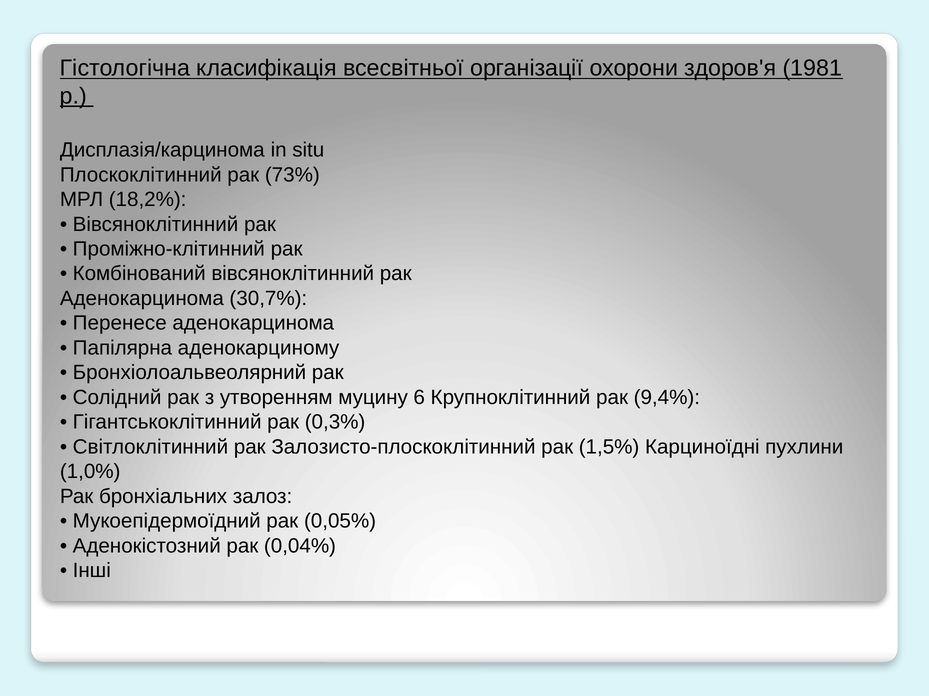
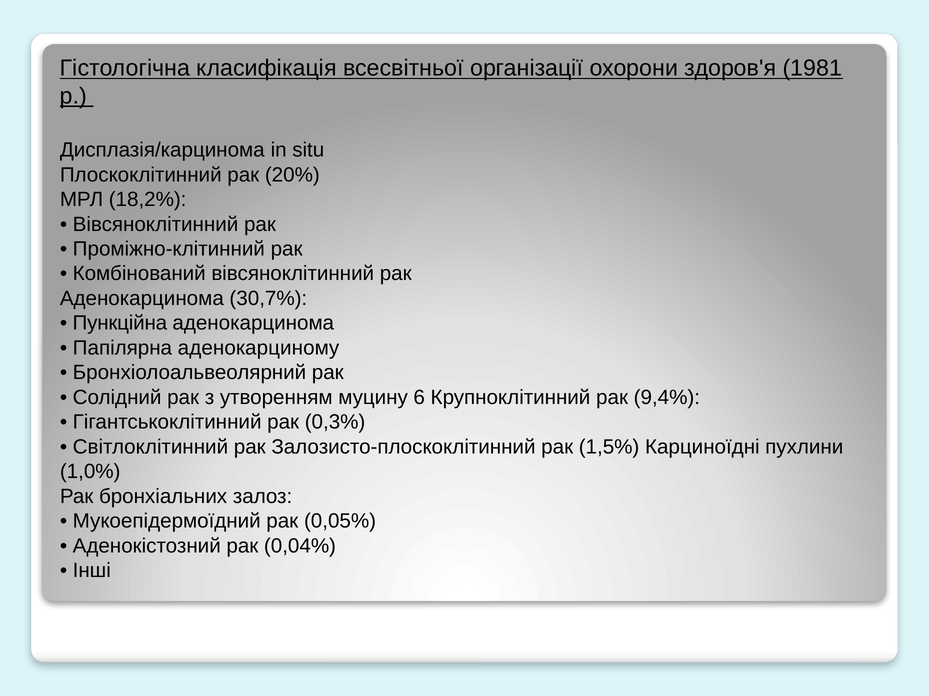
73%: 73% -> 20% (292, 175)
Перенесе: Перенесе -> Пункційна (120, 324)
